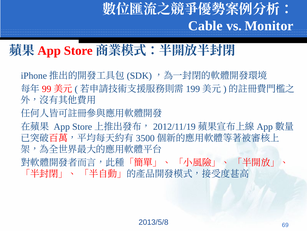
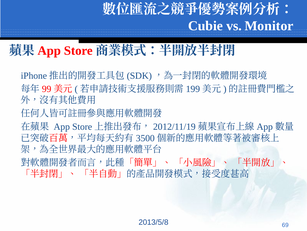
Cable: Cable -> Cubie (205, 26)
